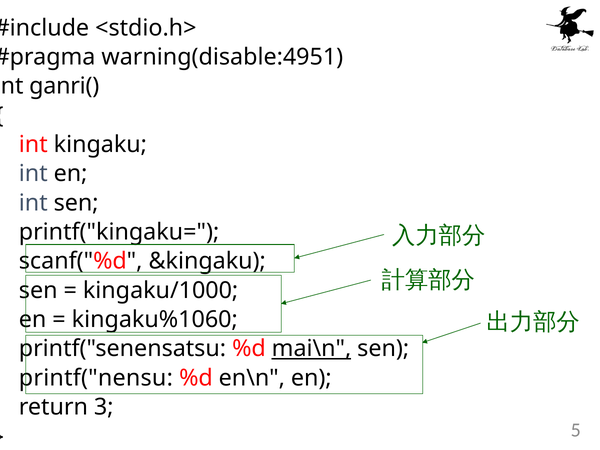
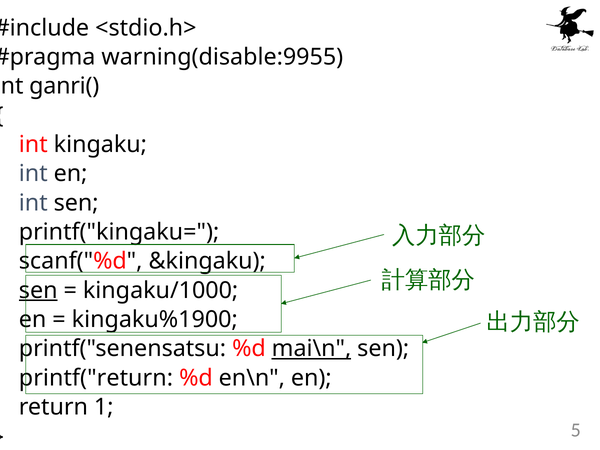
warning(disable:4951: warning(disable:4951 -> warning(disable:9955 (222, 57)
sen underline: none -> present (38, 290)
kingaku%1060: kingaku%1060 -> kingaku%1900 (155, 320)
printf("nensu: printf("nensu -> printf("return (96, 378)
3: 3 -> 1 (104, 407)
